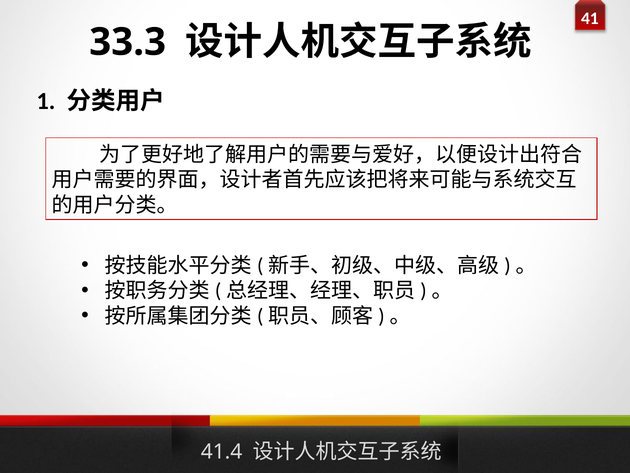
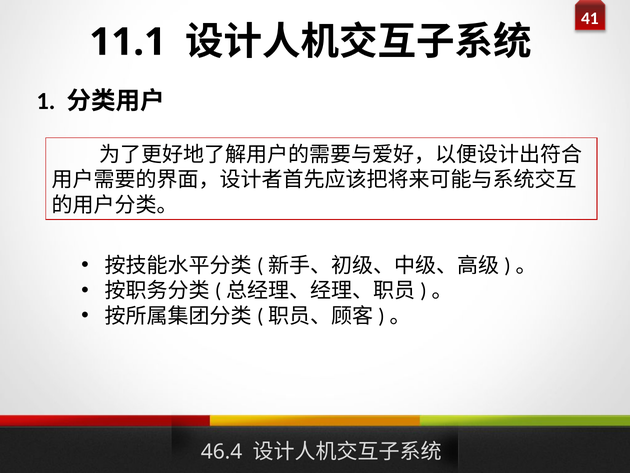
33.3: 33.3 -> 11.1 (128, 42)
41.4: 41.4 -> 46.4 (222, 451)
